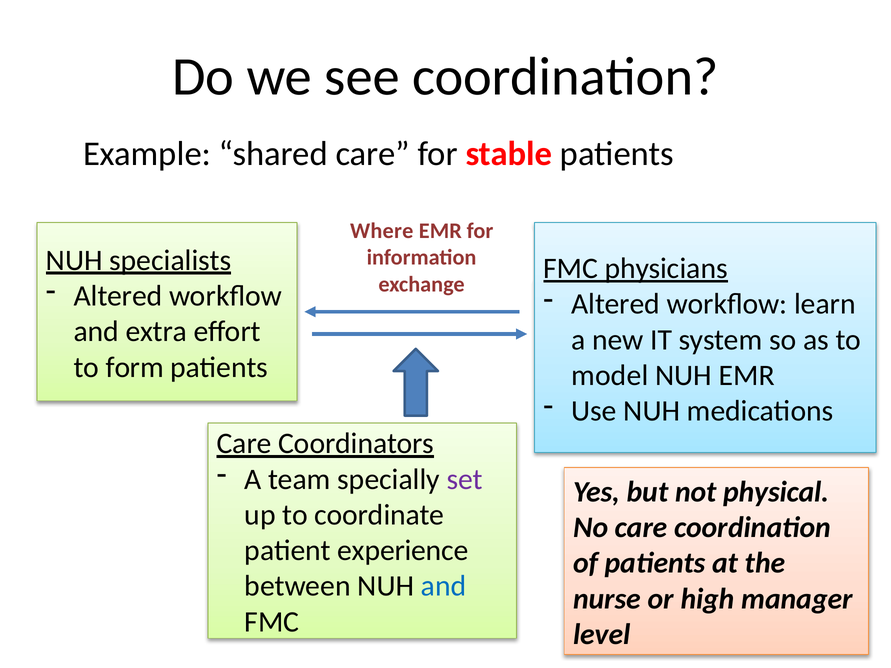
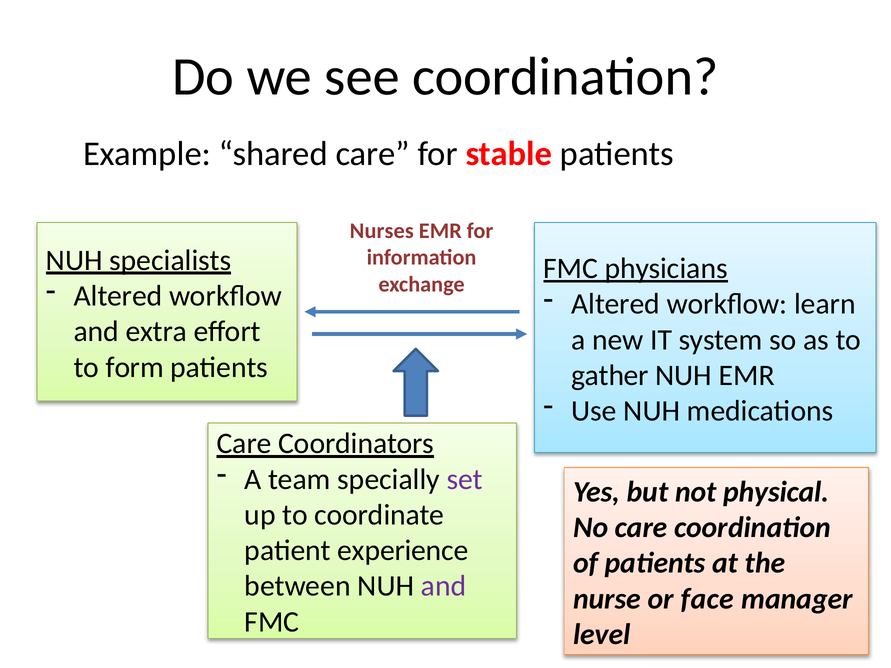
Where: Where -> Nurses (382, 231)
model: model -> gather (610, 376)
and colour: blue -> purple (444, 586)
high: high -> face (707, 599)
